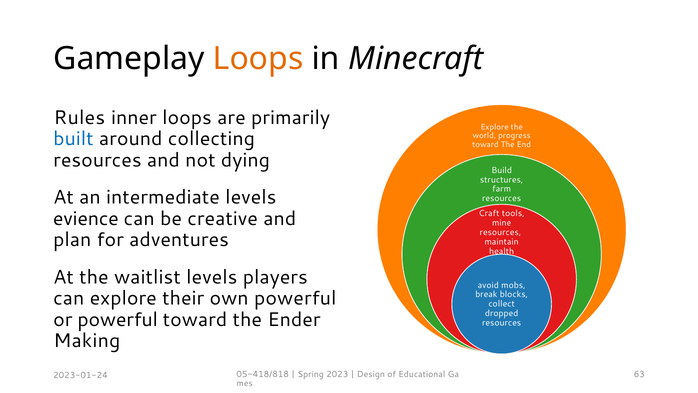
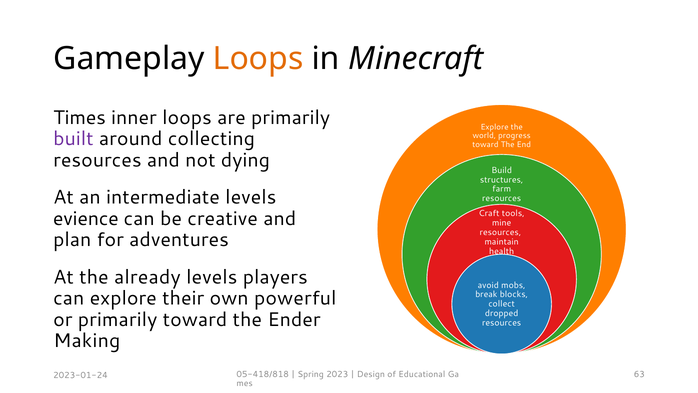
Rules: Rules -> Times (80, 118)
built colour: blue -> purple (73, 139)
waitlist: waitlist -> already (147, 277)
or powerful: powerful -> primarily (118, 319)
